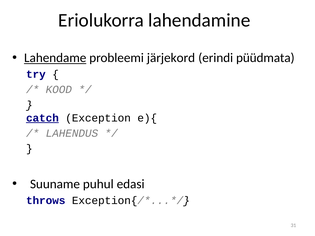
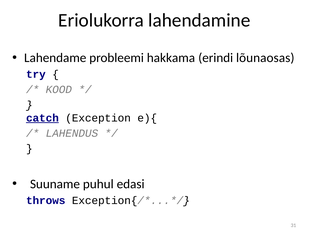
Lahendame underline: present -> none (55, 58)
järjekord: järjekord -> hakkama (171, 58)
püüdmata: püüdmata -> lõunaosas (265, 58)
